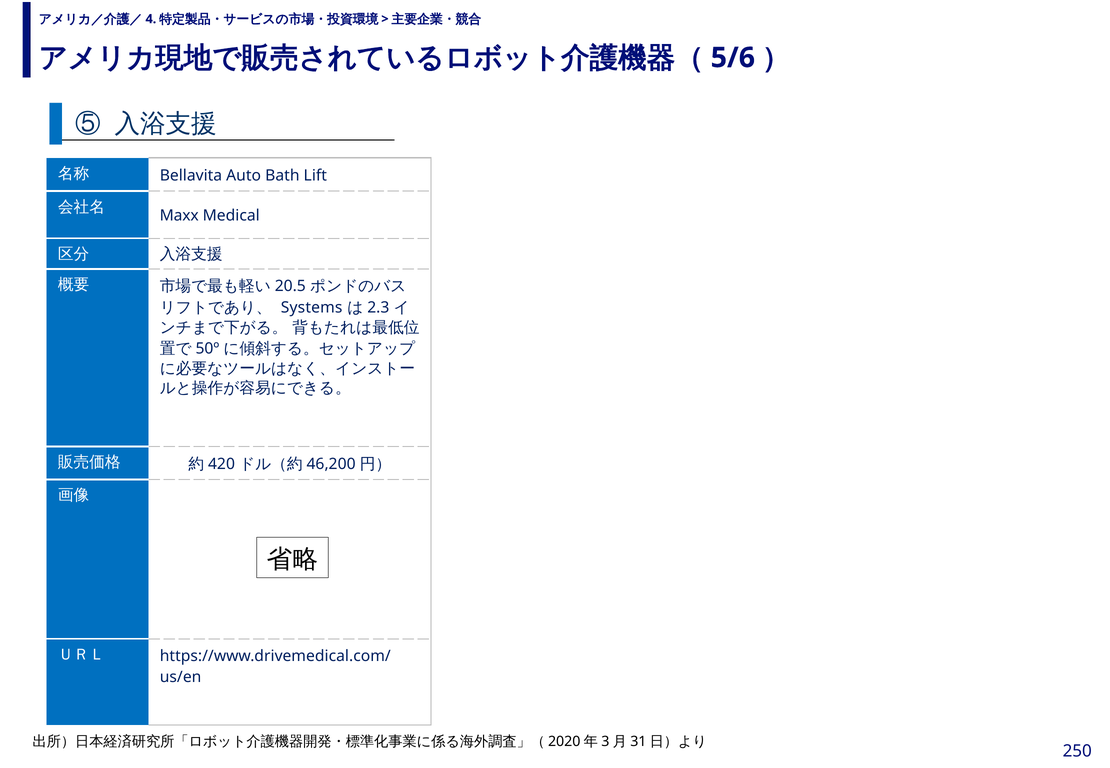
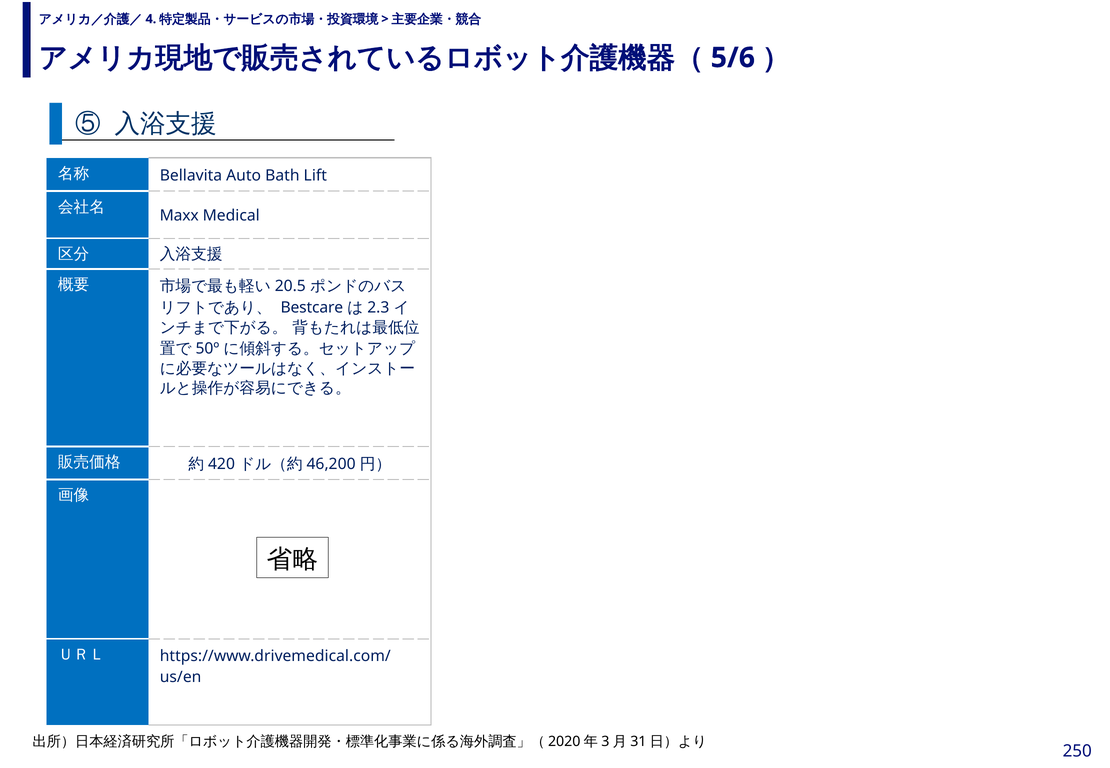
Systems: Systems -> Bestcare (312, 308)
